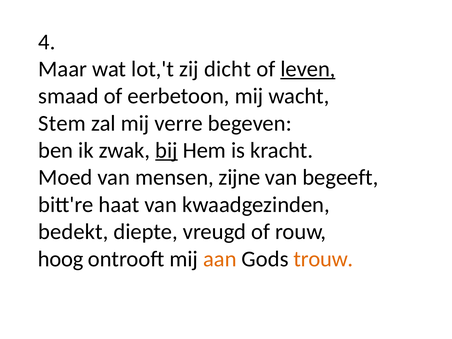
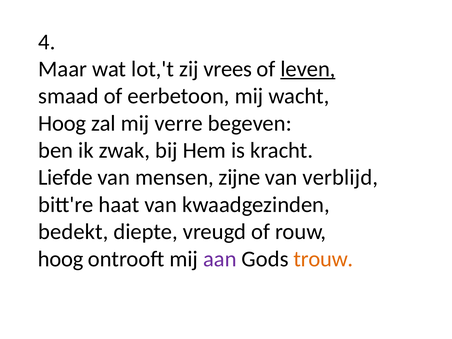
dicht: dicht -> vrees (228, 69)
Stem: Stem -> Hoog (62, 123)
bij underline: present -> none (166, 150)
Moed: Moed -> Liefde (65, 178)
begeeft: begeeft -> verblijd (340, 178)
aan colour: orange -> purple (220, 259)
